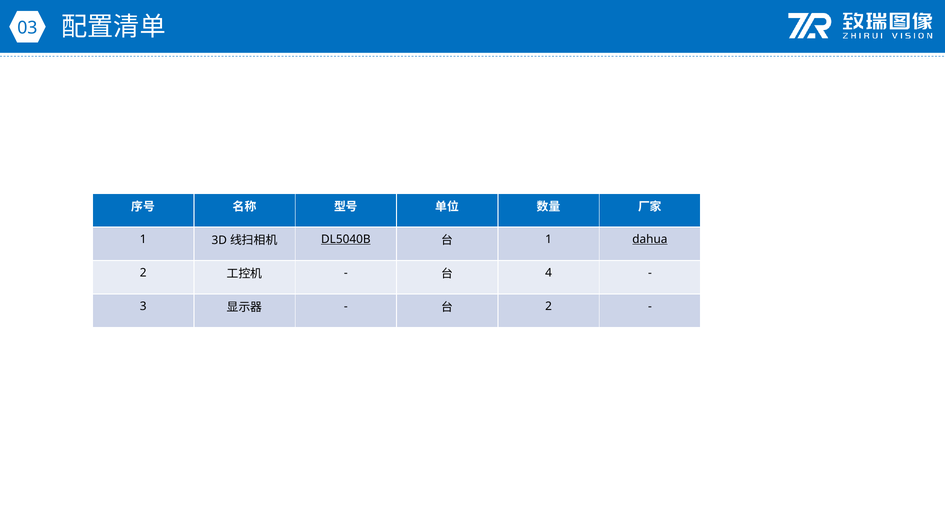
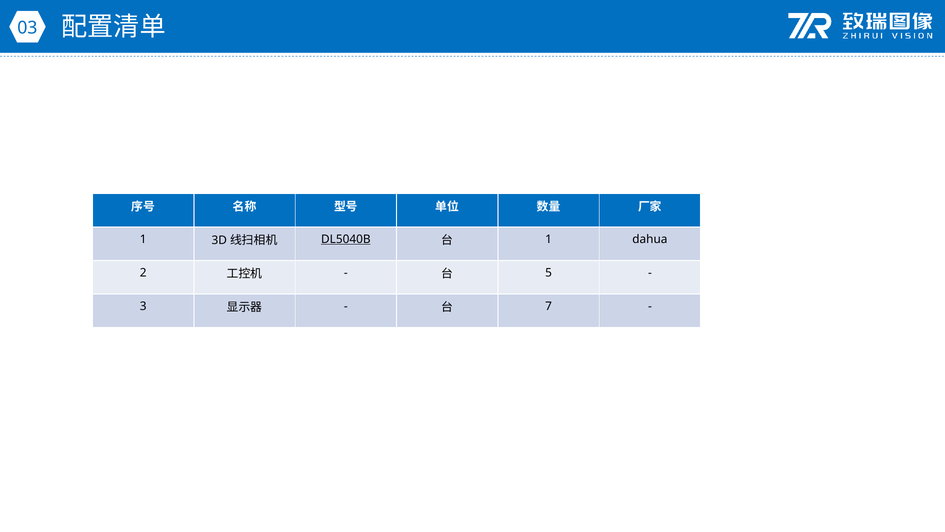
dahua underline: present -> none (650, 239)
4: 4 -> 5 (549, 272)
2: 2 -> 7 (549, 306)
